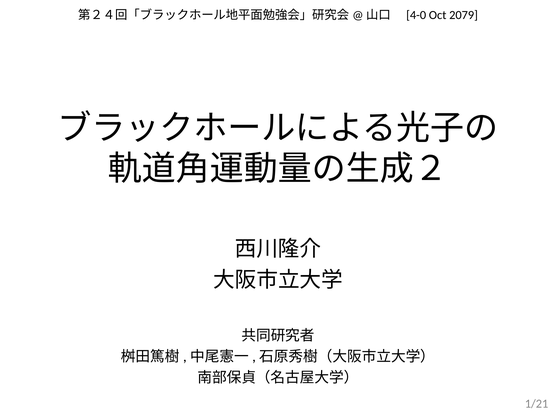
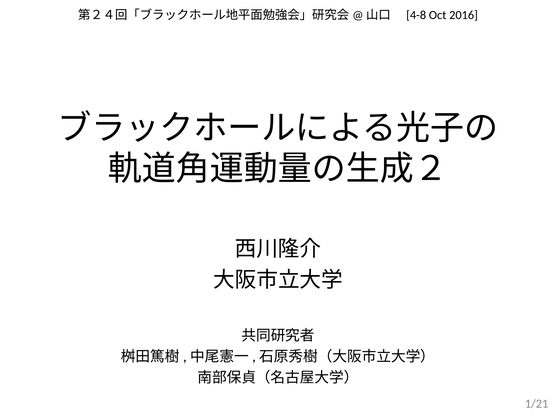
4-0: 4-0 -> 4-8 (416, 15)
2079: 2079 -> 2016 (464, 15)
